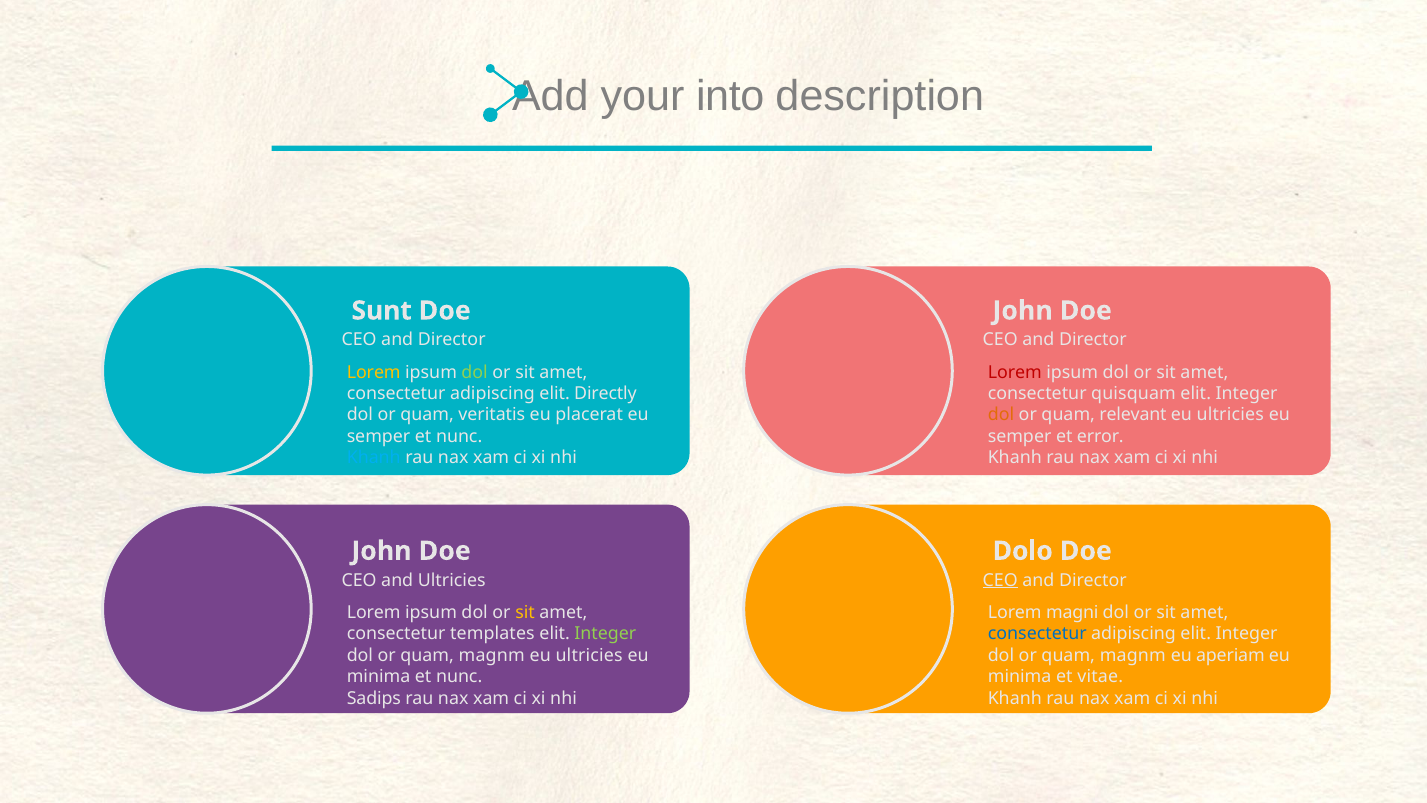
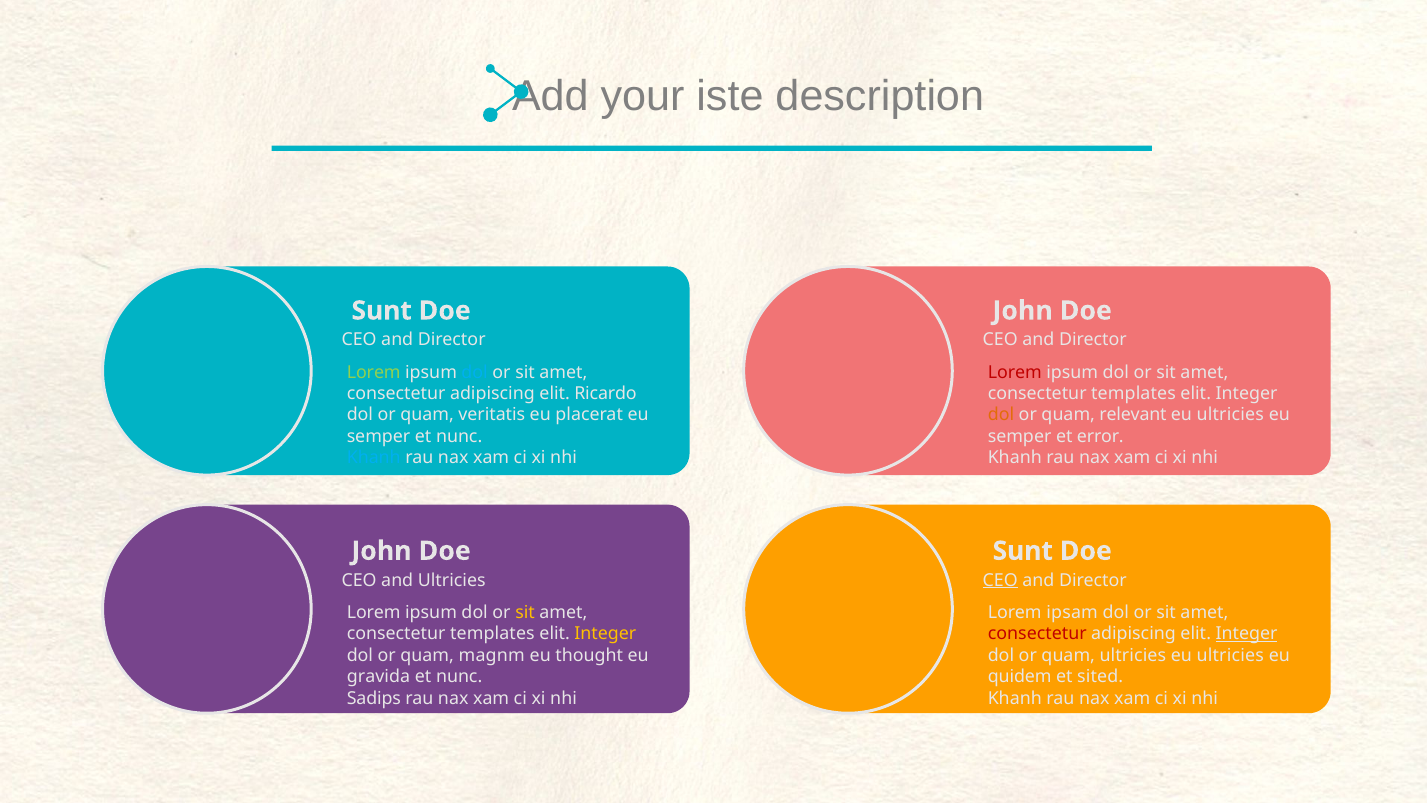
into: into -> iste (730, 96)
Lorem colour: yellow -> light green (374, 372)
dol colour: light green -> light blue (475, 372)
Directly: Directly -> Ricardo (605, 394)
quisquam: quisquam -> templates (1134, 394)
Dolo: Dolo -> Sunt (1023, 551)
magni: magni -> ipsam (1072, 613)
Integer colour: light green -> yellow (605, 634)
consectetur colour: blue -> red (1037, 634)
Integer underline: none -> present (1246, 634)
ultricies: ultricies -> thought (589, 655)
magnm: magnm -> ultricies (1133, 655)
aperiam: aperiam -> ultricies (1230, 655)
minima: minima -> gravida (378, 677)
minima: minima -> quidem (1020, 677)
vitae: vitae -> sited (1100, 677)
